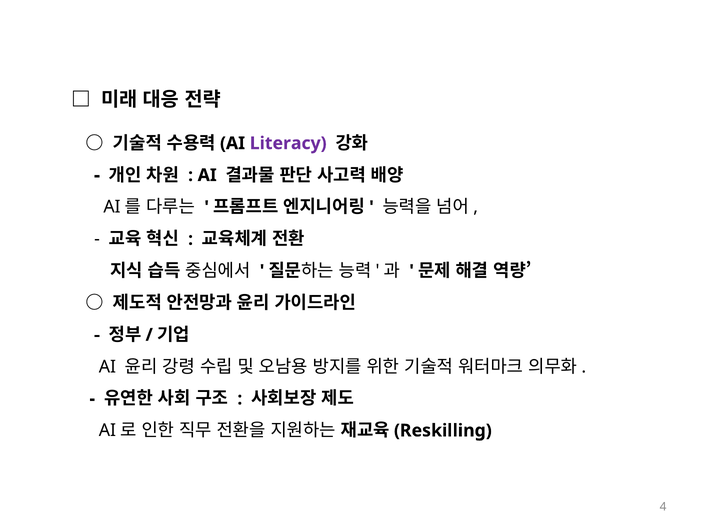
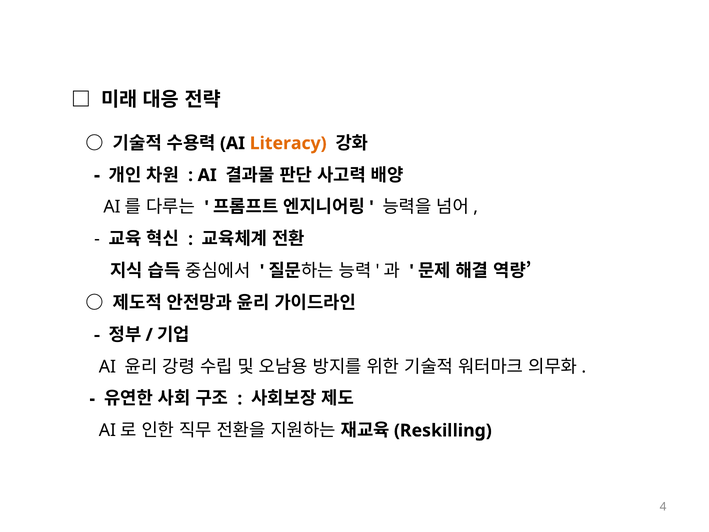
Literacy colour: purple -> orange (288, 143)
